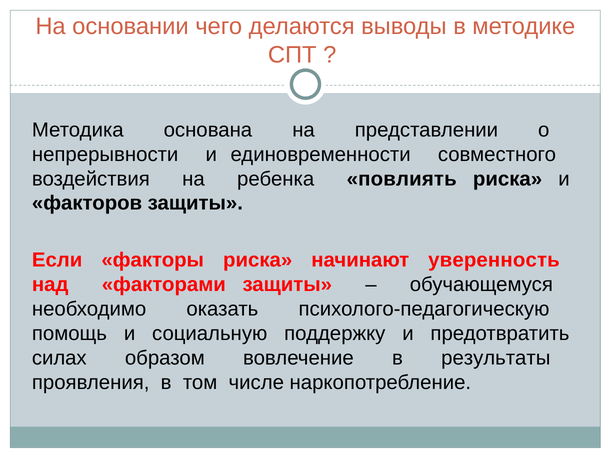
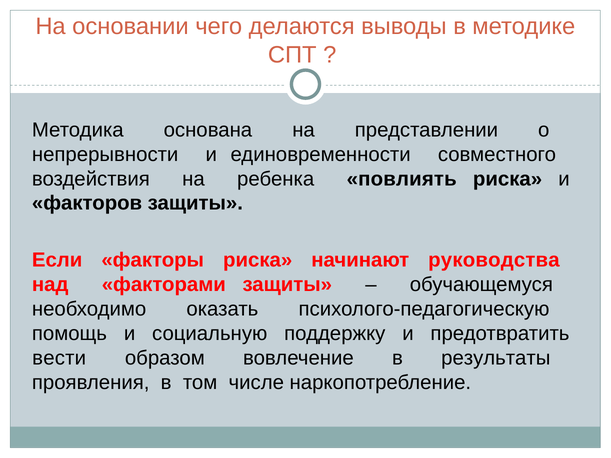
уверенность: уверенность -> руководства (494, 260)
силах: силах -> вести (59, 358)
